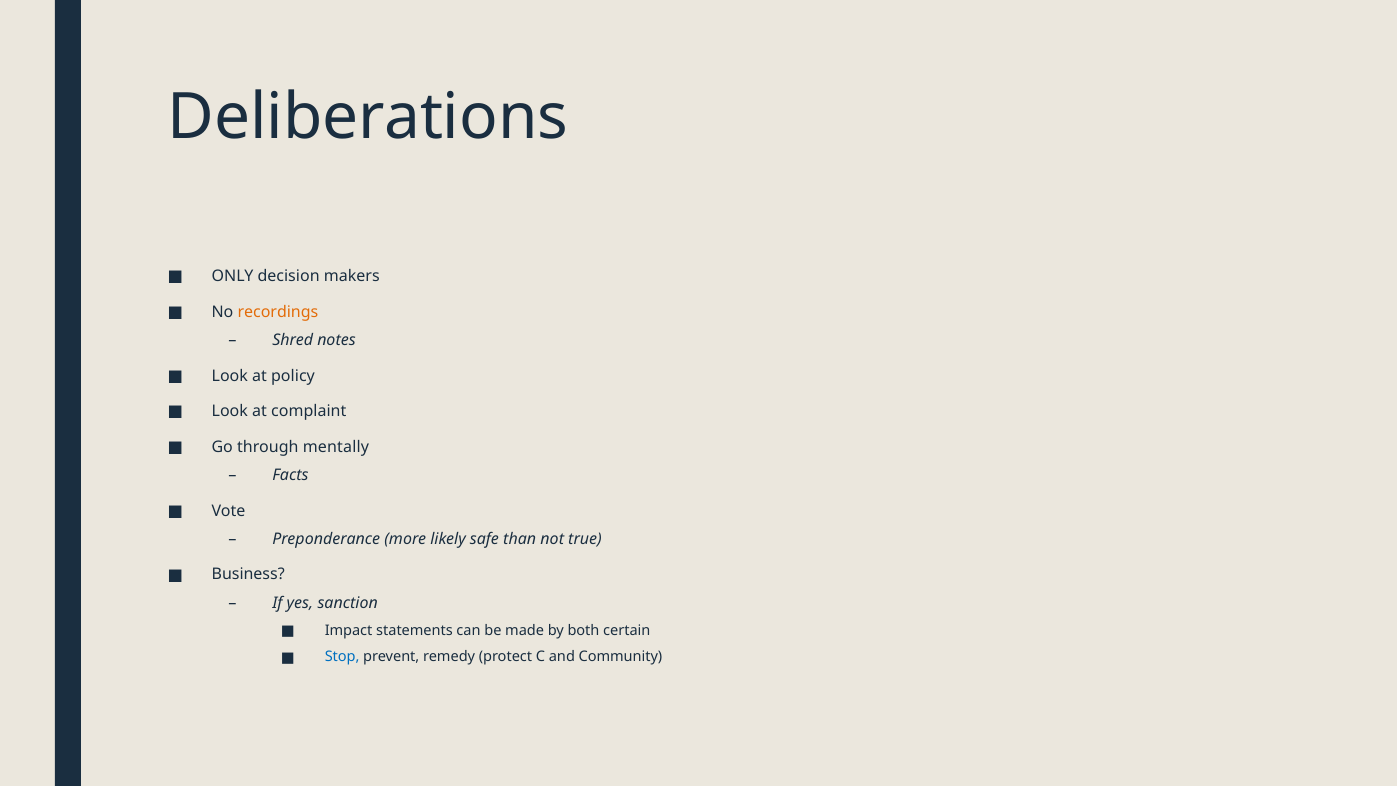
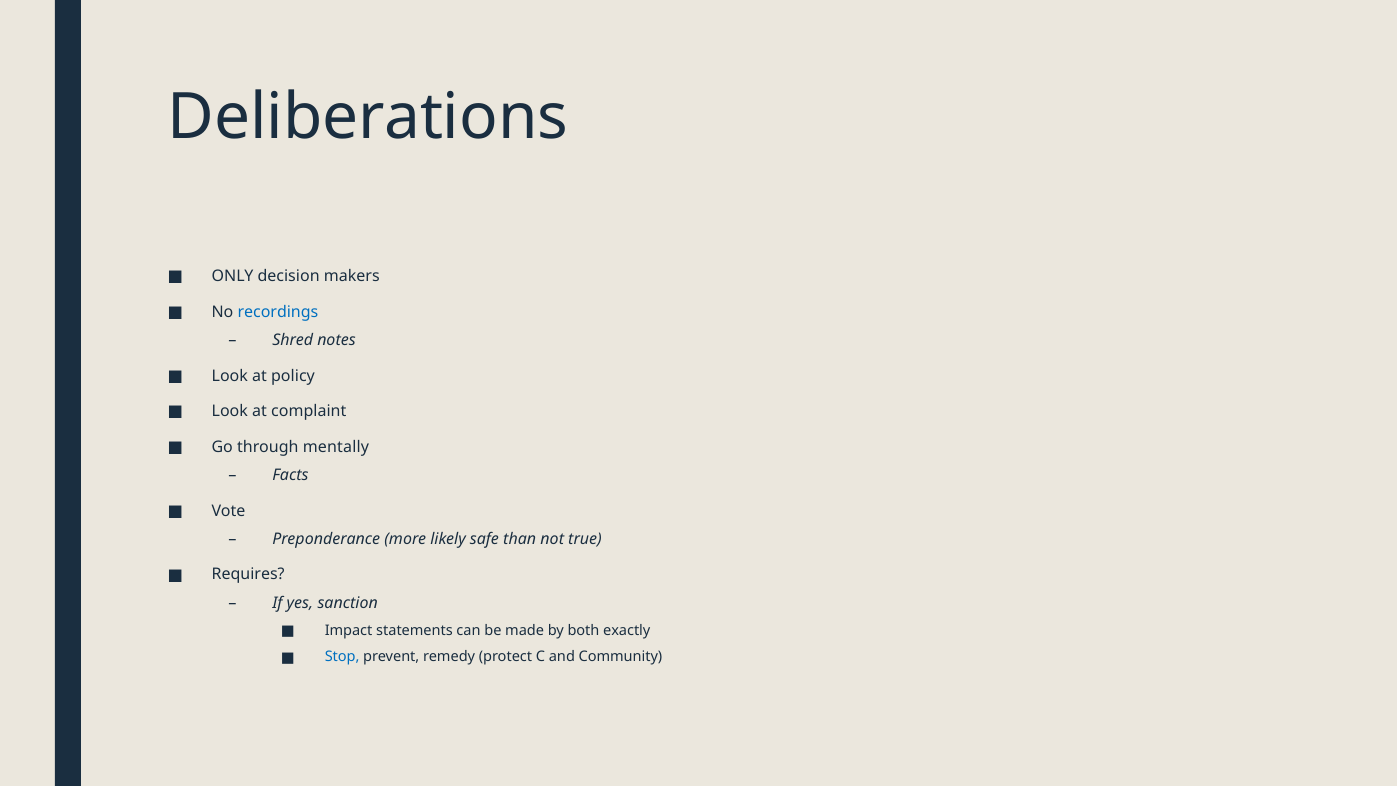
recordings colour: orange -> blue (278, 312)
Business: Business -> Requires (248, 574)
certain: certain -> exactly (627, 630)
